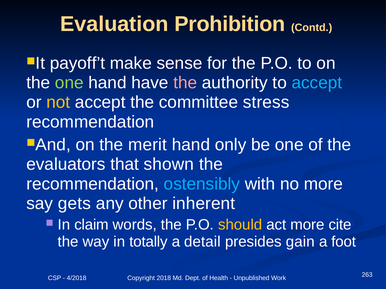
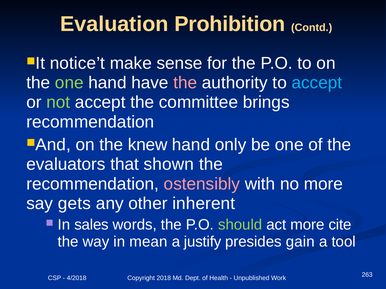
payoff’t: payoff’t -> notice’t (77, 63)
not colour: yellow -> light green (58, 103)
stress: stress -> brings (266, 103)
merit: merit -> knew (148, 145)
ostensibly colour: light blue -> pink (202, 184)
claim: claim -> sales (92, 225)
should colour: yellow -> light green (240, 225)
totally: totally -> mean (148, 242)
detail: detail -> justify (203, 242)
foot: foot -> tool (344, 242)
